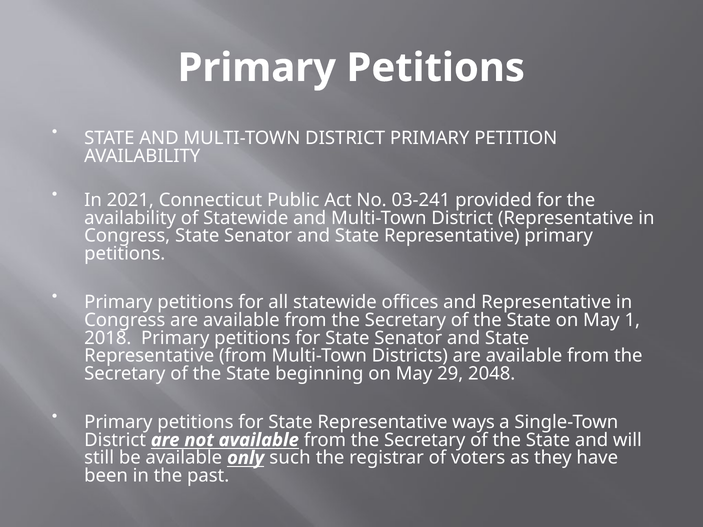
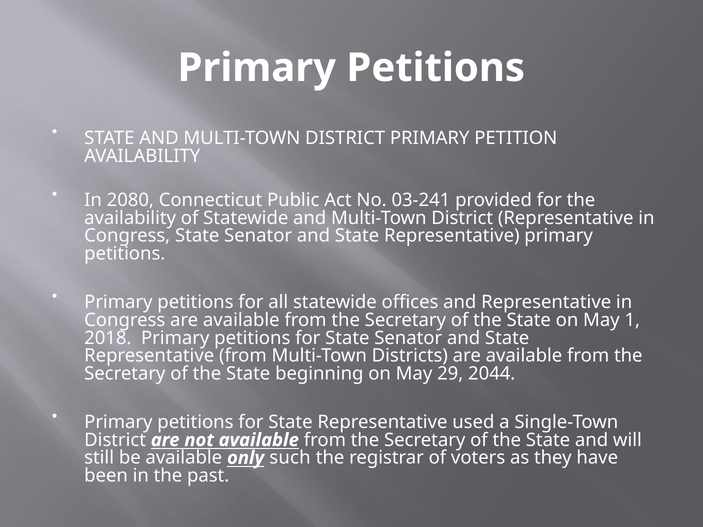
2021: 2021 -> 2080 (130, 200)
2048: 2048 -> 2044 (492, 374)
ways: ways -> used (473, 422)
